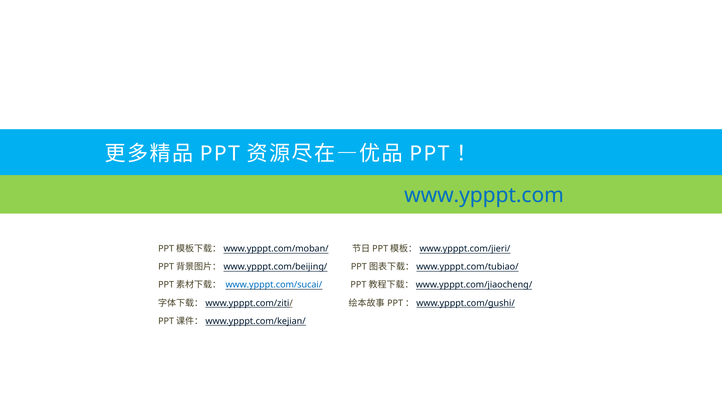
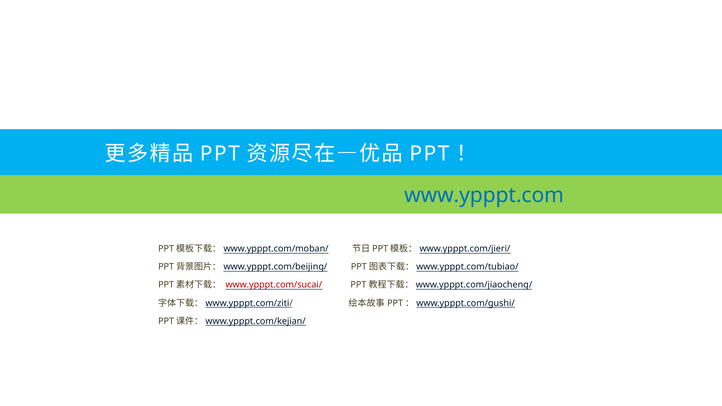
www.ypppt.com/sucai/ colour: blue -> red (274, 285)
